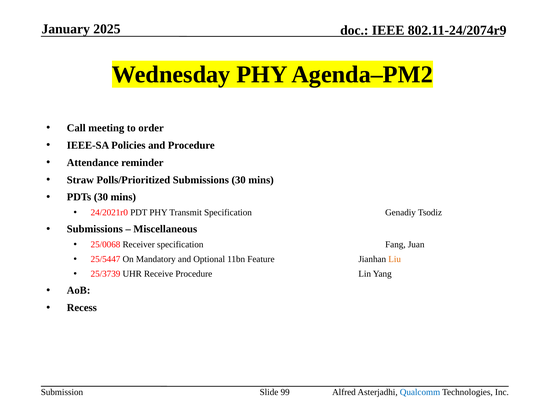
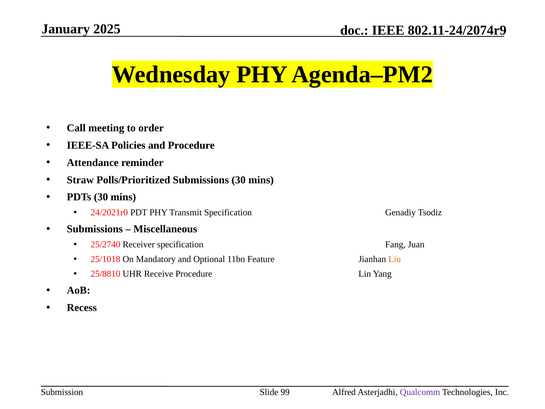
25/0068: 25/0068 -> 25/2740 (105, 244)
25/5447: 25/5447 -> 25/1018 (105, 259)
25/3739: 25/3739 -> 25/8810 (105, 274)
Qualcomm colour: blue -> purple (420, 392)
